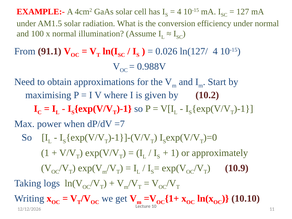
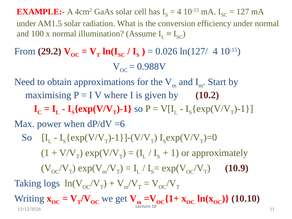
91.1: 91.1 -> 29.2 (50, 51)
=7: =7 -> =6 (120, 124)
